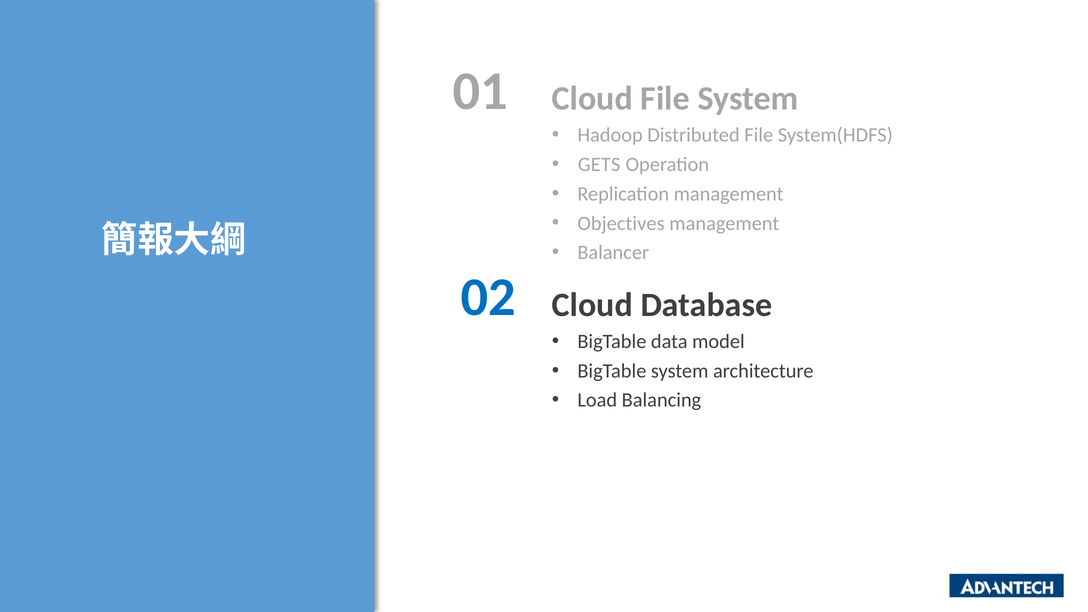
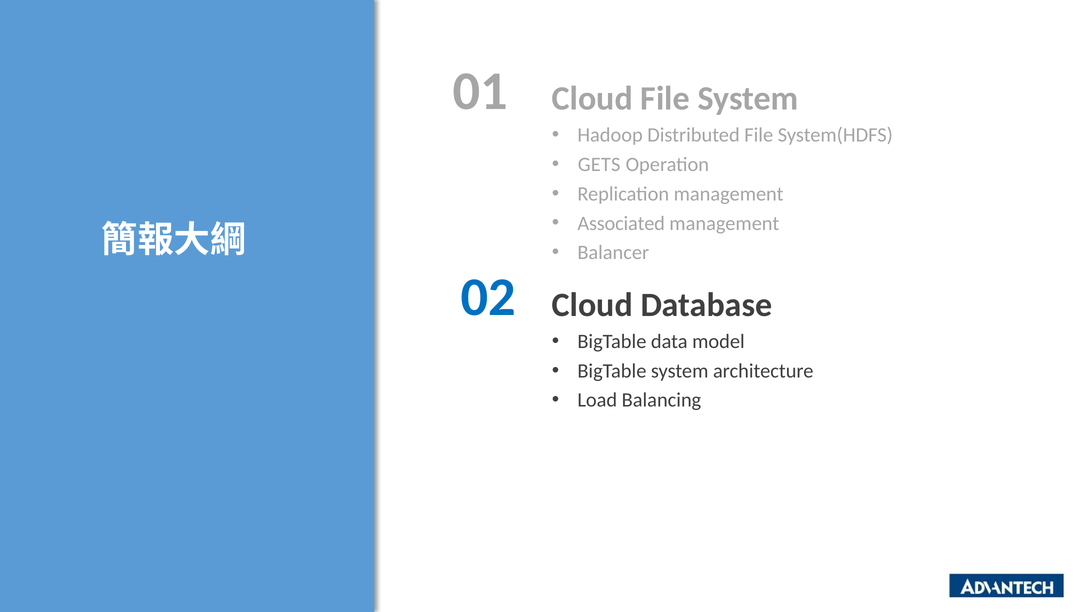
Objectives: Objectives -> Associated (621, 223)
